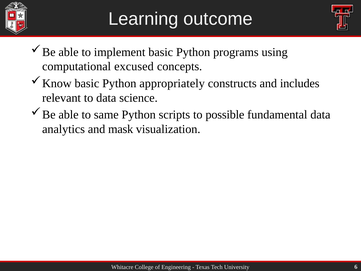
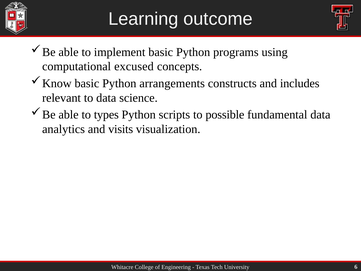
appropriately: appropriately -> arrangements (172, 83)
same: same -> types (106, 115)
mask: mask -> visits (121, 129)
